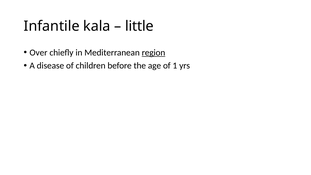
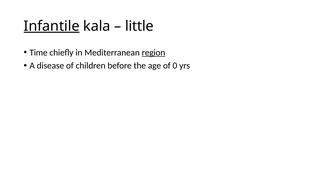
Infantile underline: none -> present (52, 26)
Over: Over -> Time (39, 53)
1: 1 -> 0 (175, 66)
